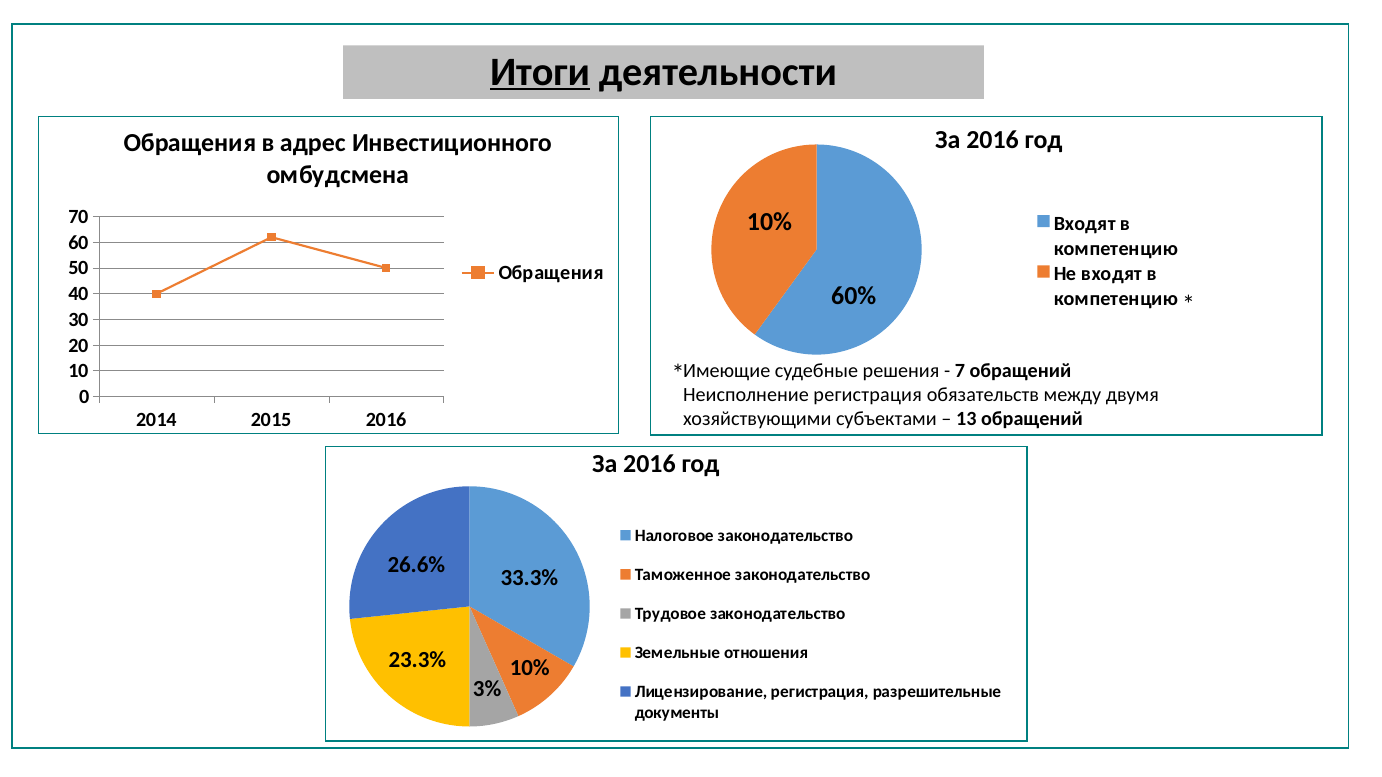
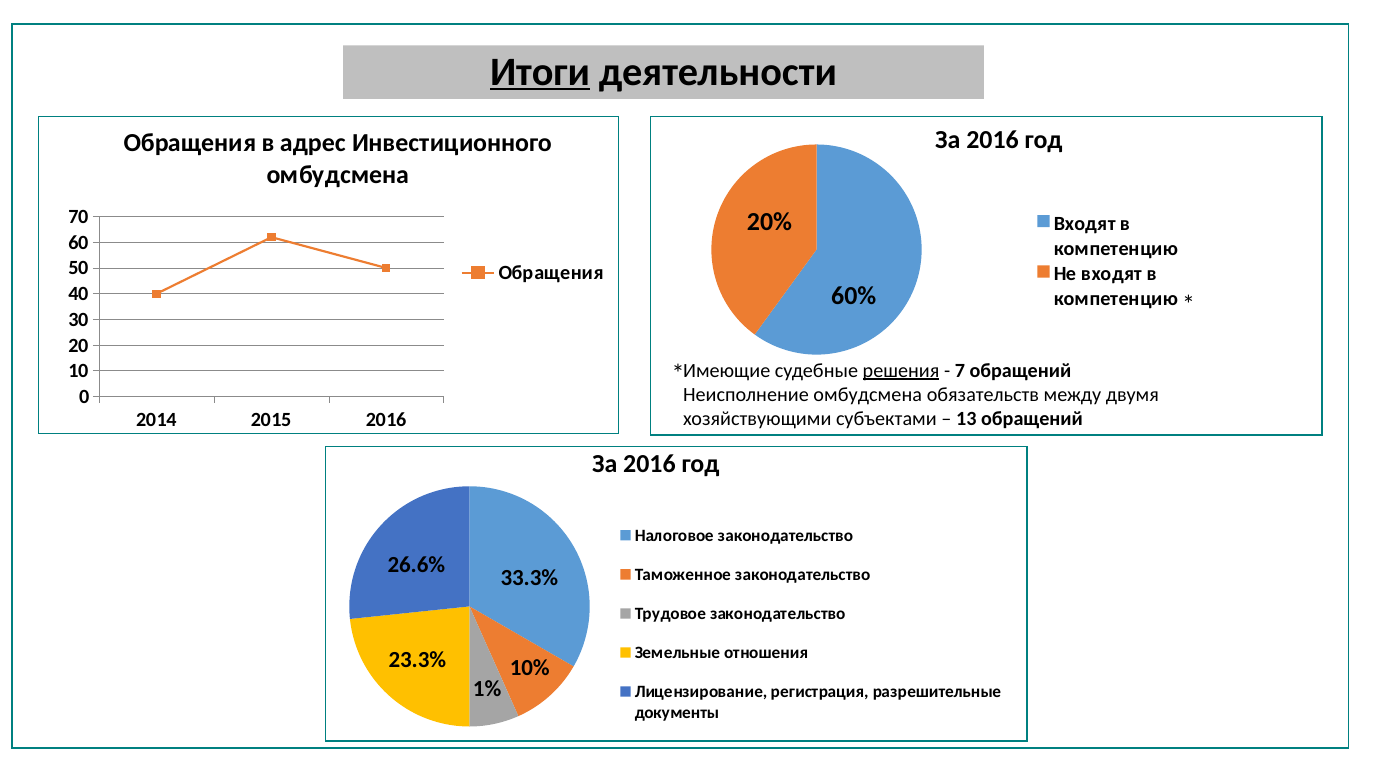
10%: 10% -> 20% (769, 222)
решения underline: none -> present (901, 371)
Неисполнение регистрация: регистрация -> омбудсмена (868, 395)
3%: 3% -> 1% (487, 689)
